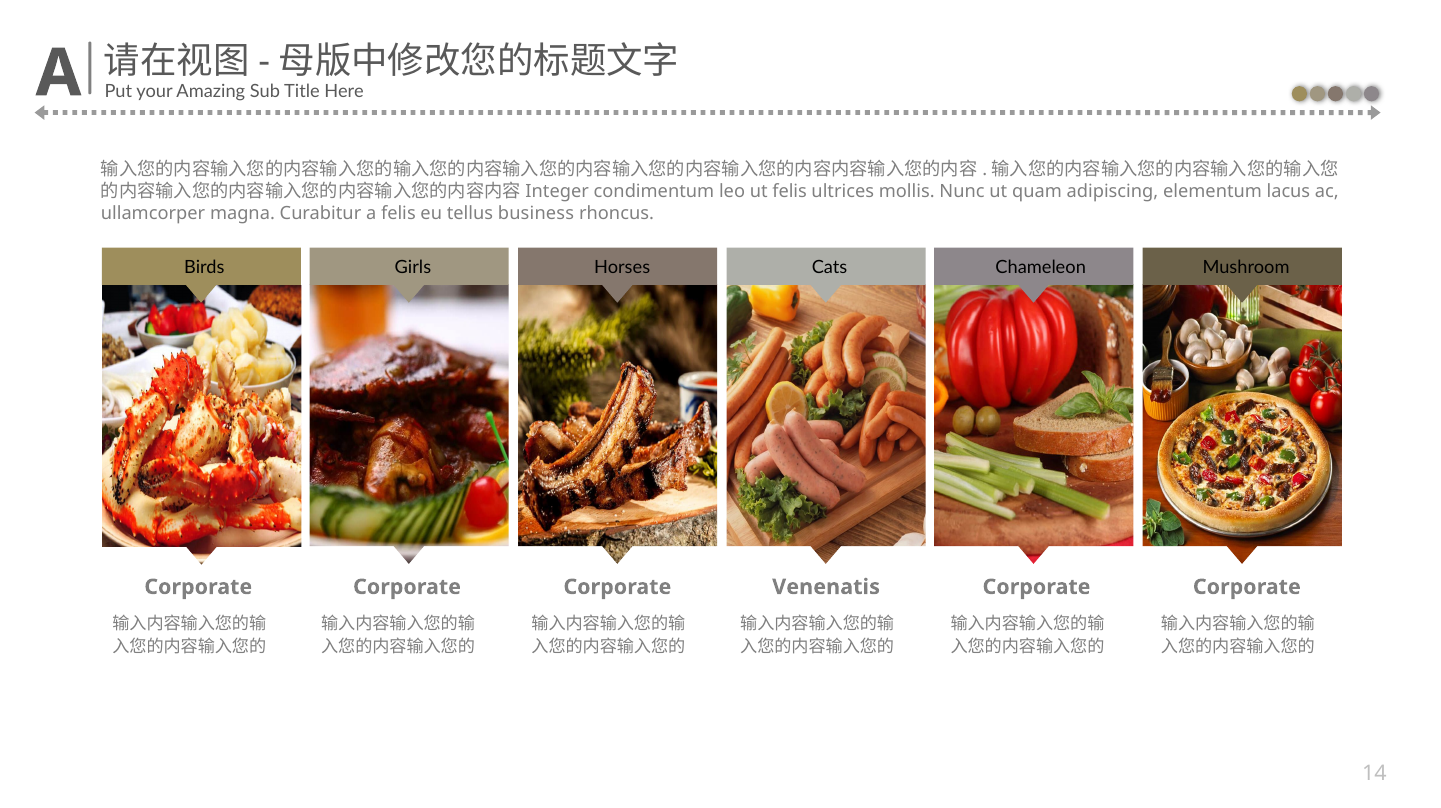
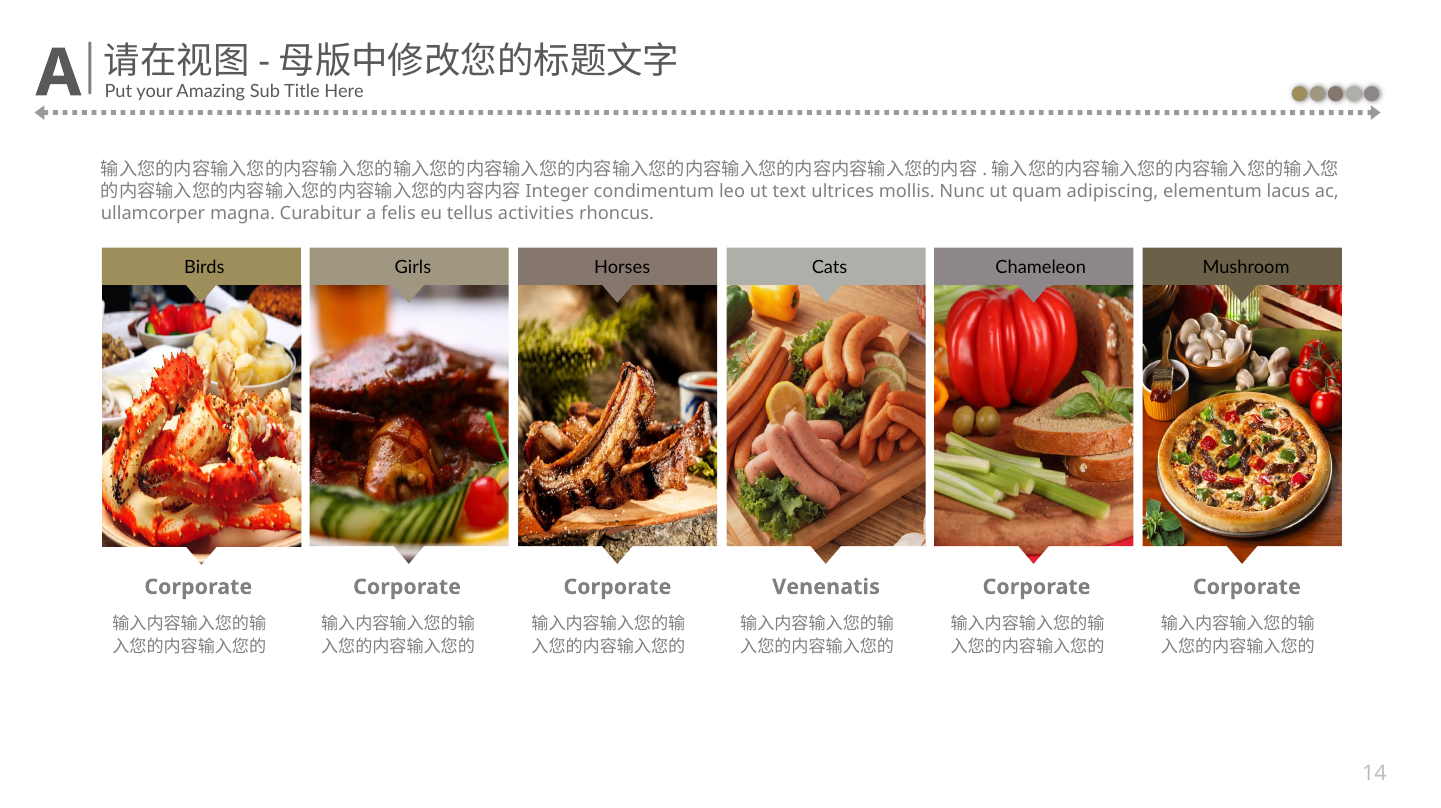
ut felis: felis -> text (789, 192)
business: business -> activities (536, 213)
